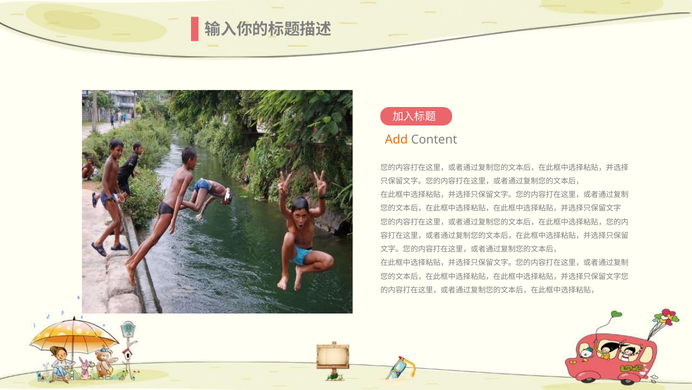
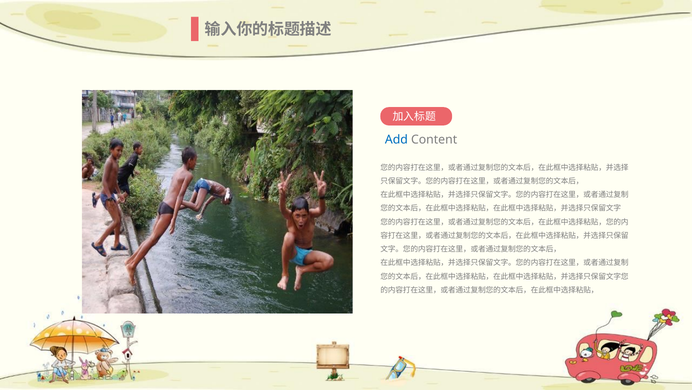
Add colour: orange -> blue (396, 140)
